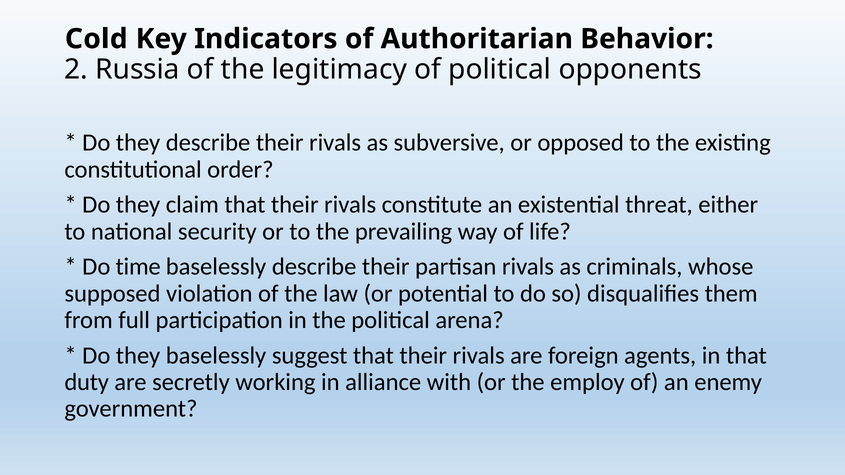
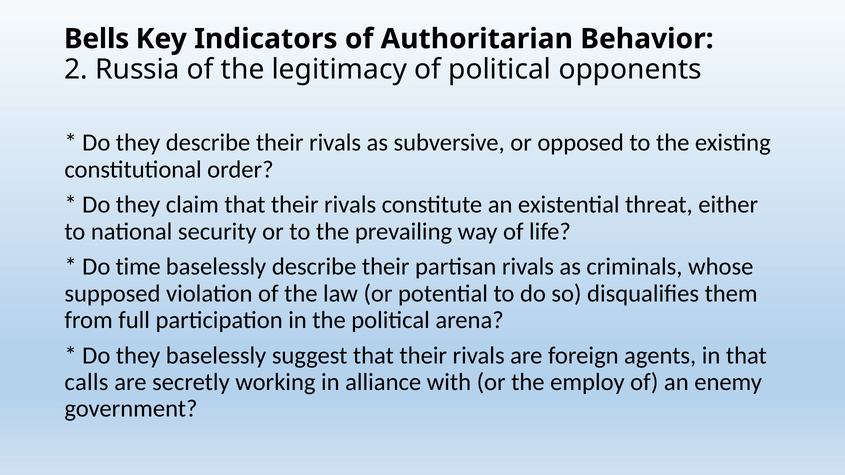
Cold: Cold -> Bells (97, 39)
duty: duty -> calls (86, 382)
